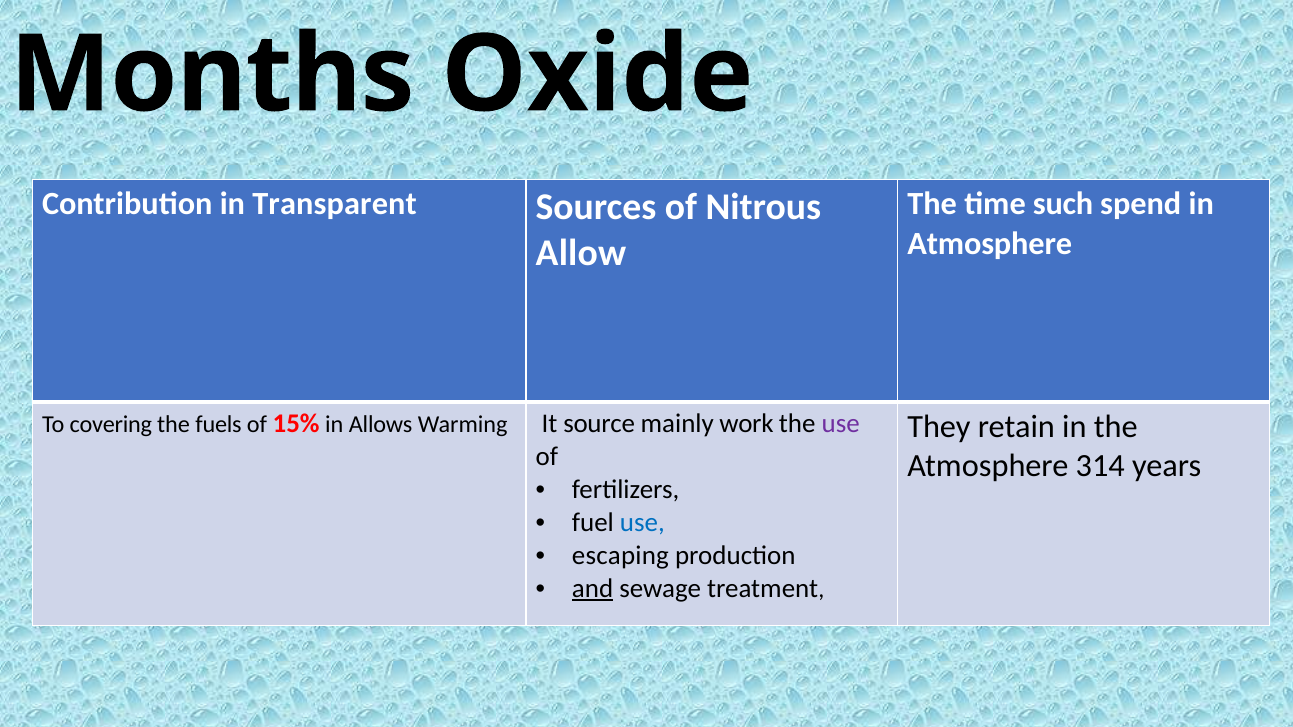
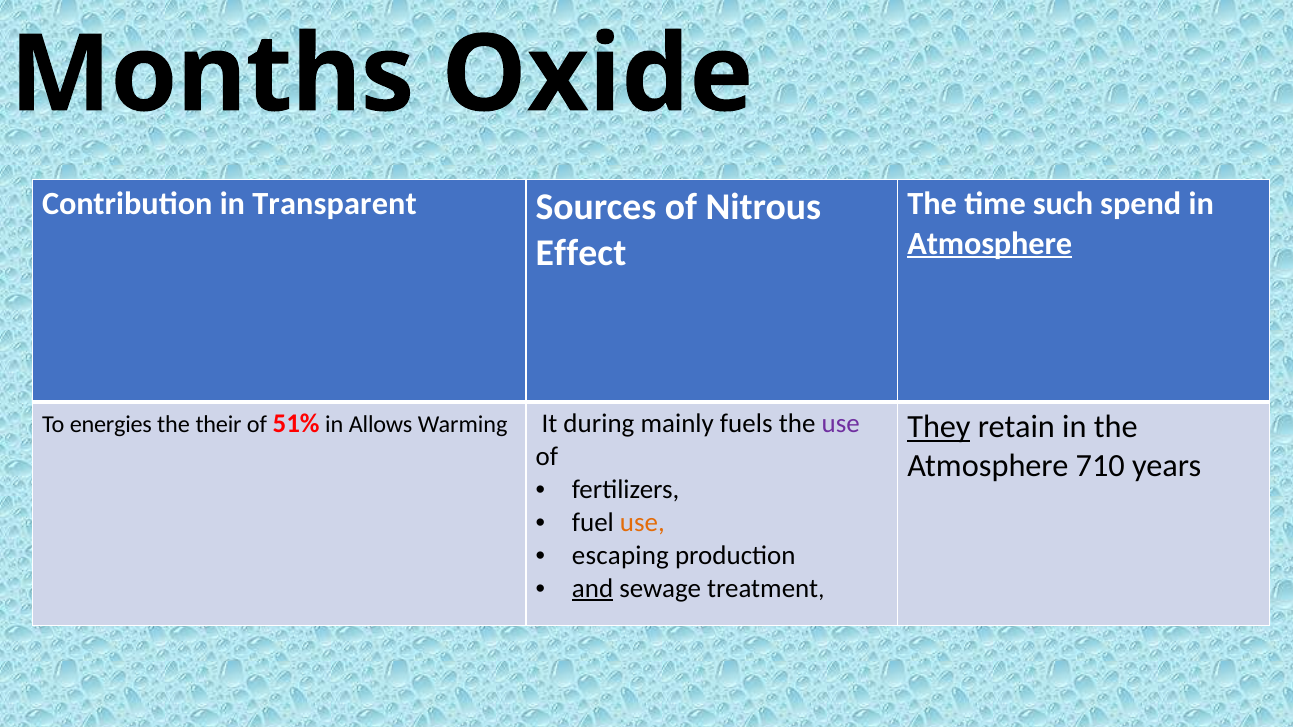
Atmosphere underline: none -> present (990, 244)
Allow: Allow -> Effect (581, 254)
They underline: none -> present (939, 427)
covering: covering -> energies (111, 425)
fuels: fuels -> their (219, 425)
15%: 15% -> 51% (296, 424)
source: source -> during (599, 424)
work: work -> fuels (746, 424)
314: 314 -> 710 (1100, 466)
use colour: blue -> orange (642, 523)
